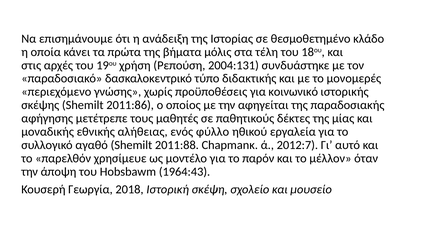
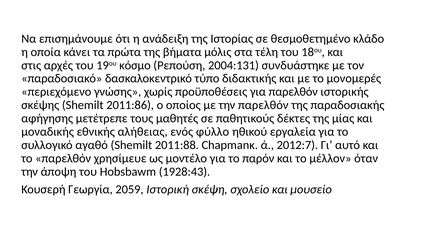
χρήση: χρήση -> κόσμο (135, 65)
για κοινωνικό: κοινωνικό -> παρελθόν (293, 92)
την αφηγείται: αφηγείται -> παρελθόν (263, 105)
1964:43: 1964:43 -> 1928:43 (185, 172)
2018: 2018 -> 2059 (130, 189)
